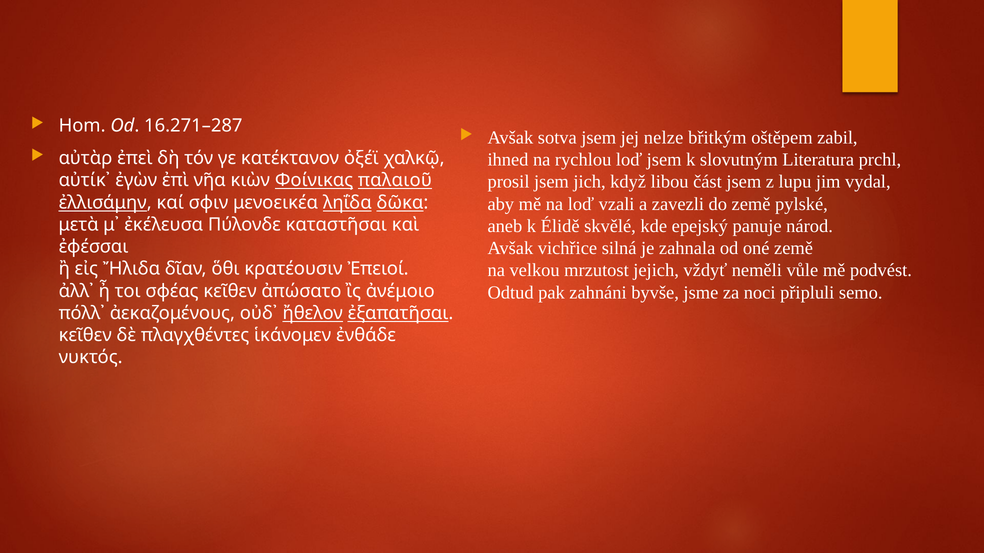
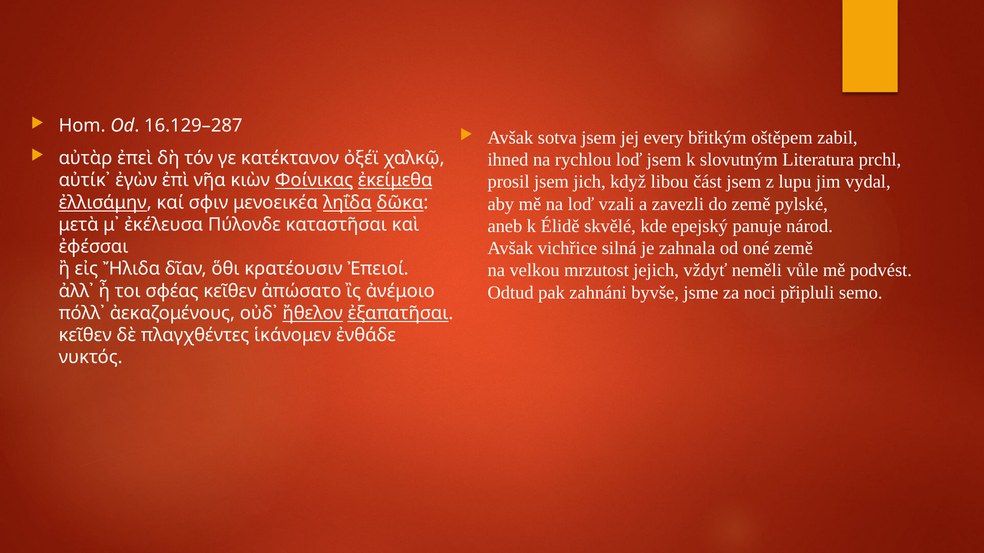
16.271–287: 16.271–287 -> 16.129–287 (193, 126)
nelze: nelze -> every (664, 138)
παλαιοῦ: παλαιοῦ -> ἐκείμεθα (395, 181)
